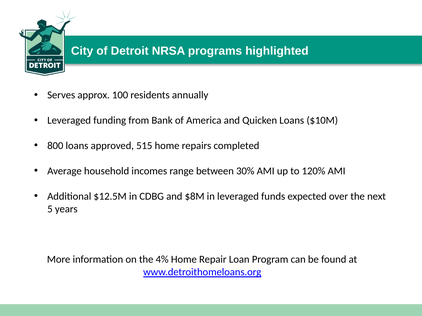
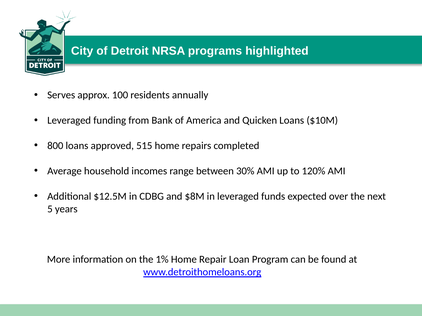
4%: 4% -> 1% (162, 260)
